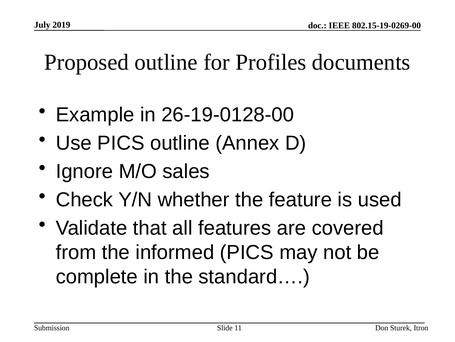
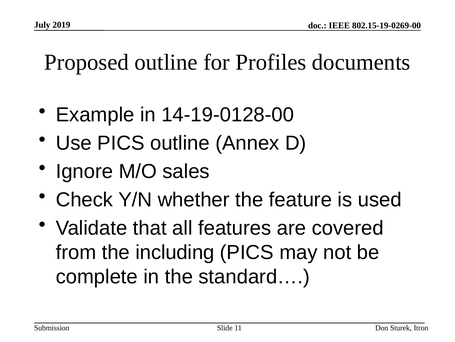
26-19-0128-00: 26-19-0128-00 -> 14-19-0128-00 (228, 114)
informed: informed -> including (175, 252)
